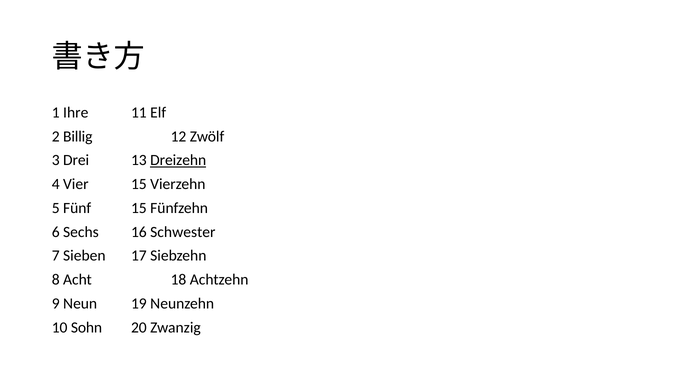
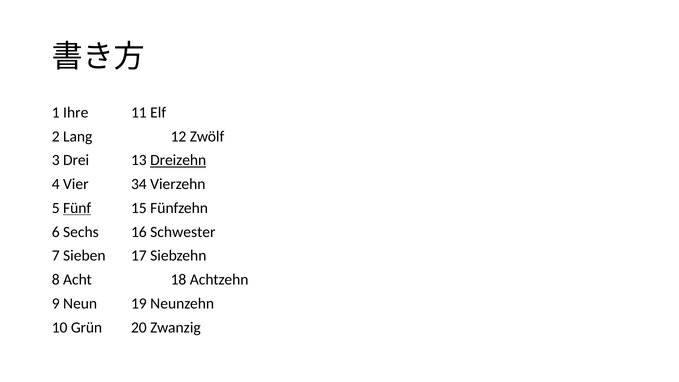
Billig: Billig -> Lang (78, 136)
Vier 15: 15 -> 34 (139, 184)
Fünf underline: none -> present (77, 208)
Sohn: Sohn -> Grün (87, 327)
